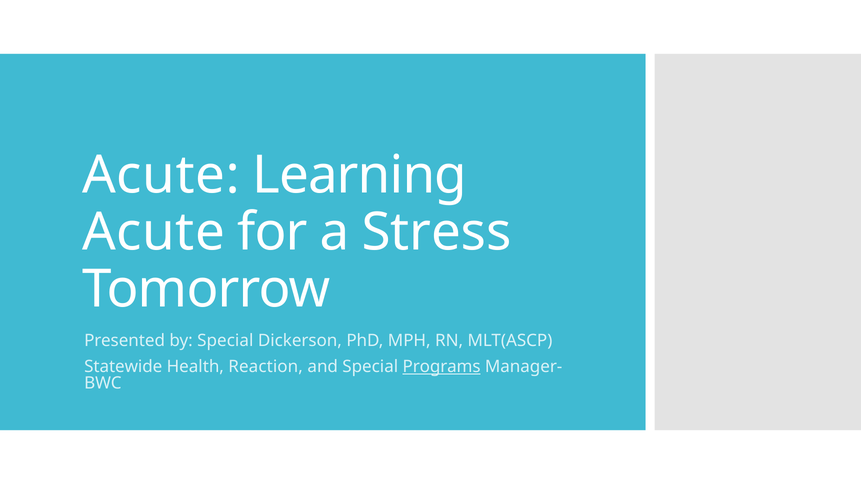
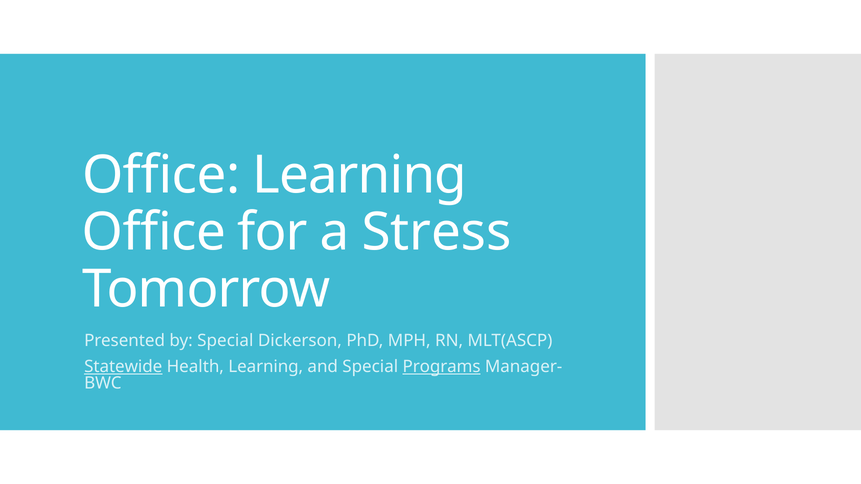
Acute: Acute -> Office (161, 175)
Acute: Acute -> Office (154, 232)
Statewide underline: none -> present (123, 367)
Health Reaction: Reaction -> Learning (266, 367)
